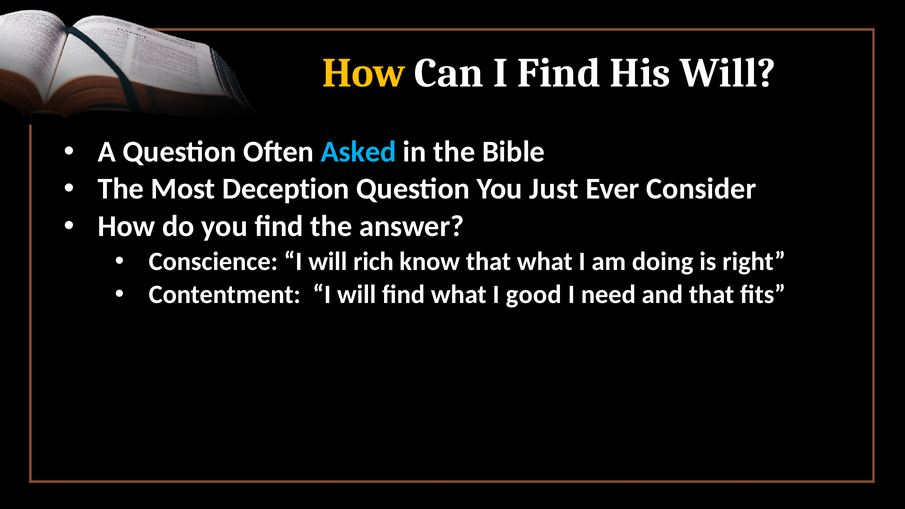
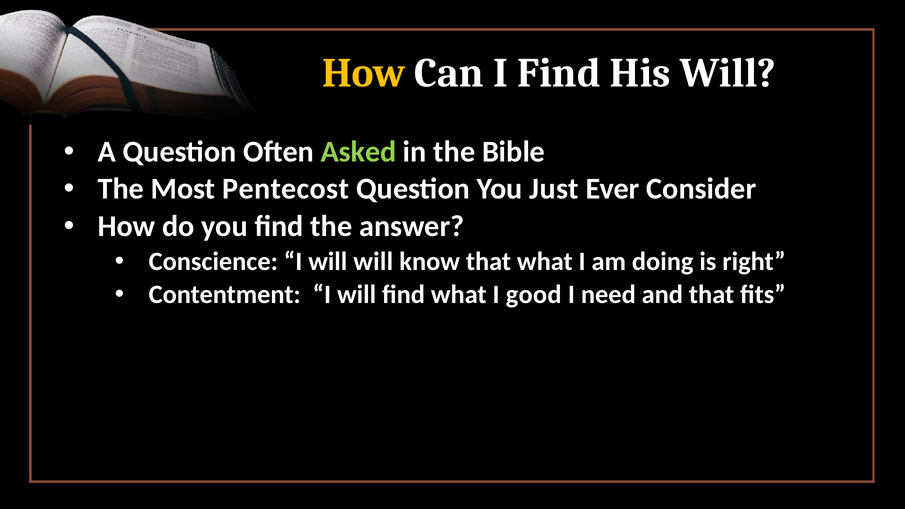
Asked colour: light blue -> light green (359, 152)
Deception: Deception -> Pentecost (286, 189)
will rich: rich -> will (373, 262)
